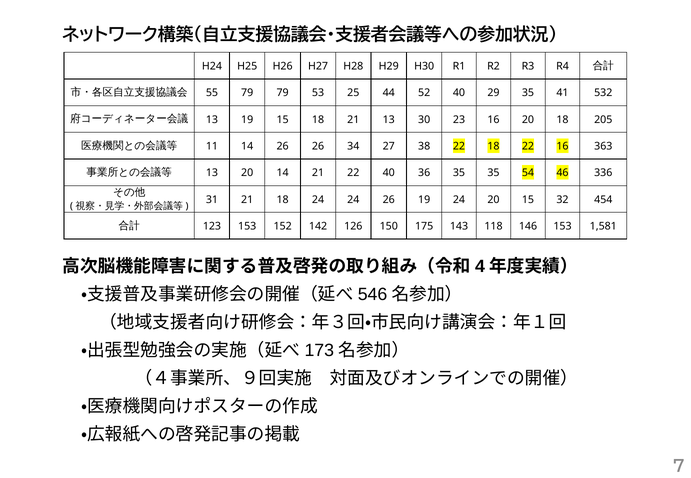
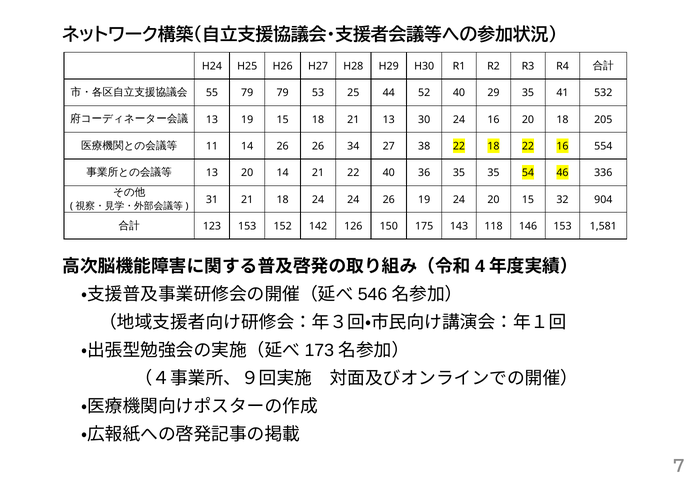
30 23: 23 -> 24 (459, 120)
363: 363 -> 554 (603, 146)
454: 454 -> 904 (603, 200)
